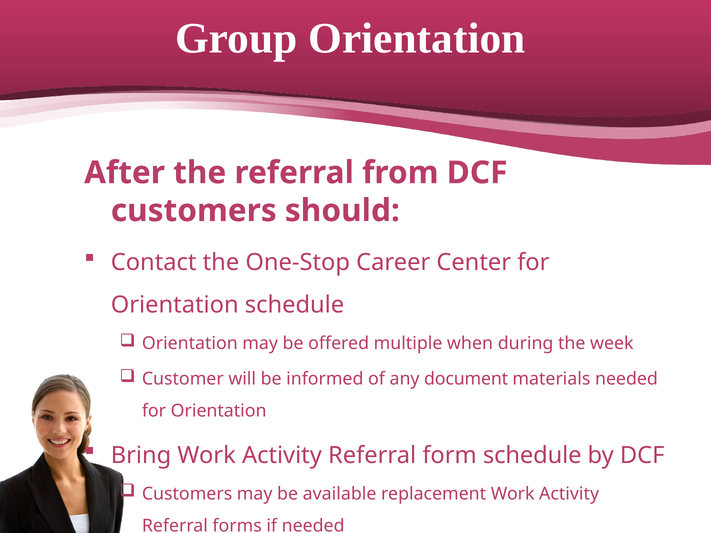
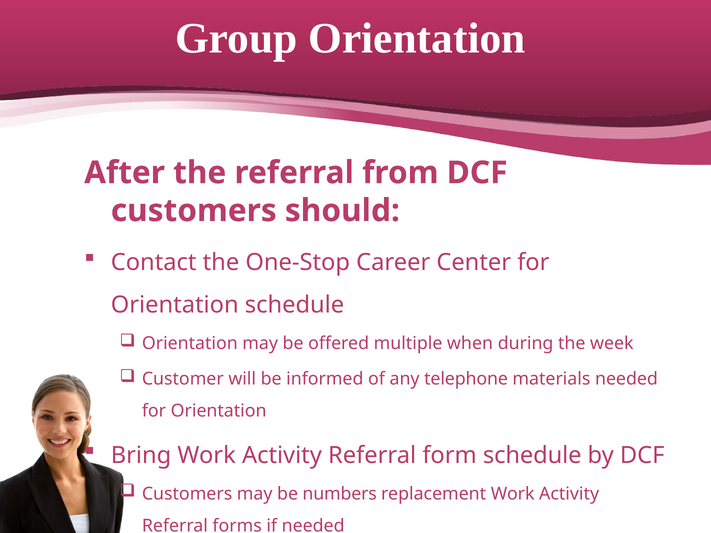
document: document -> telephone (466, 379)
available: available -> numbers (340, 494)
